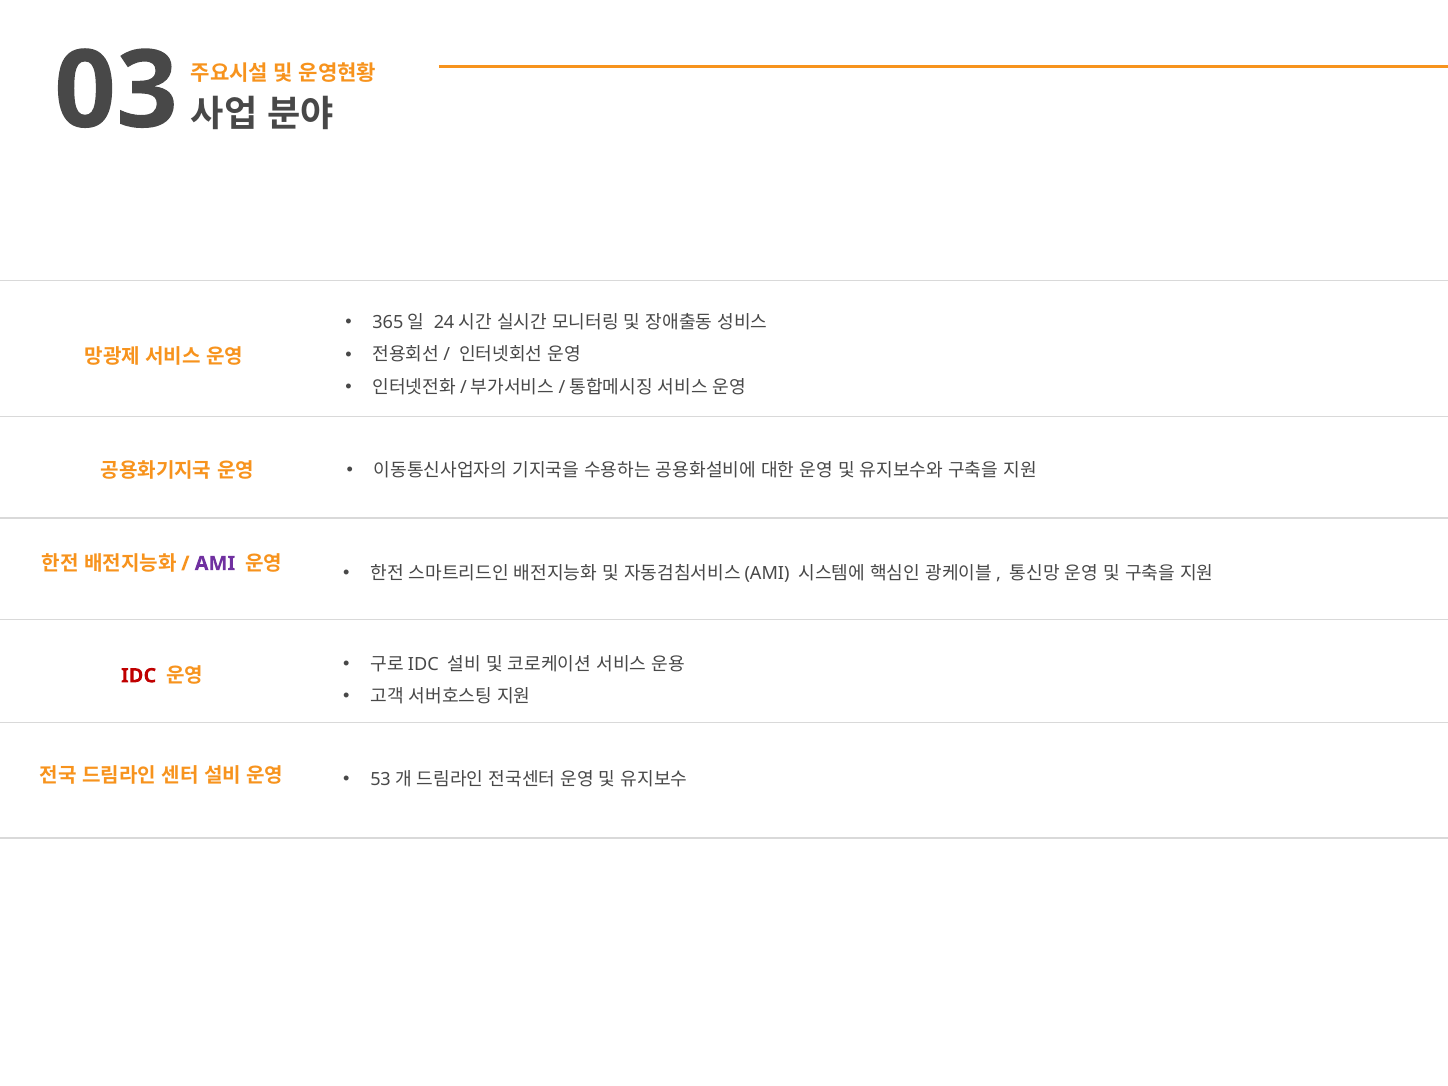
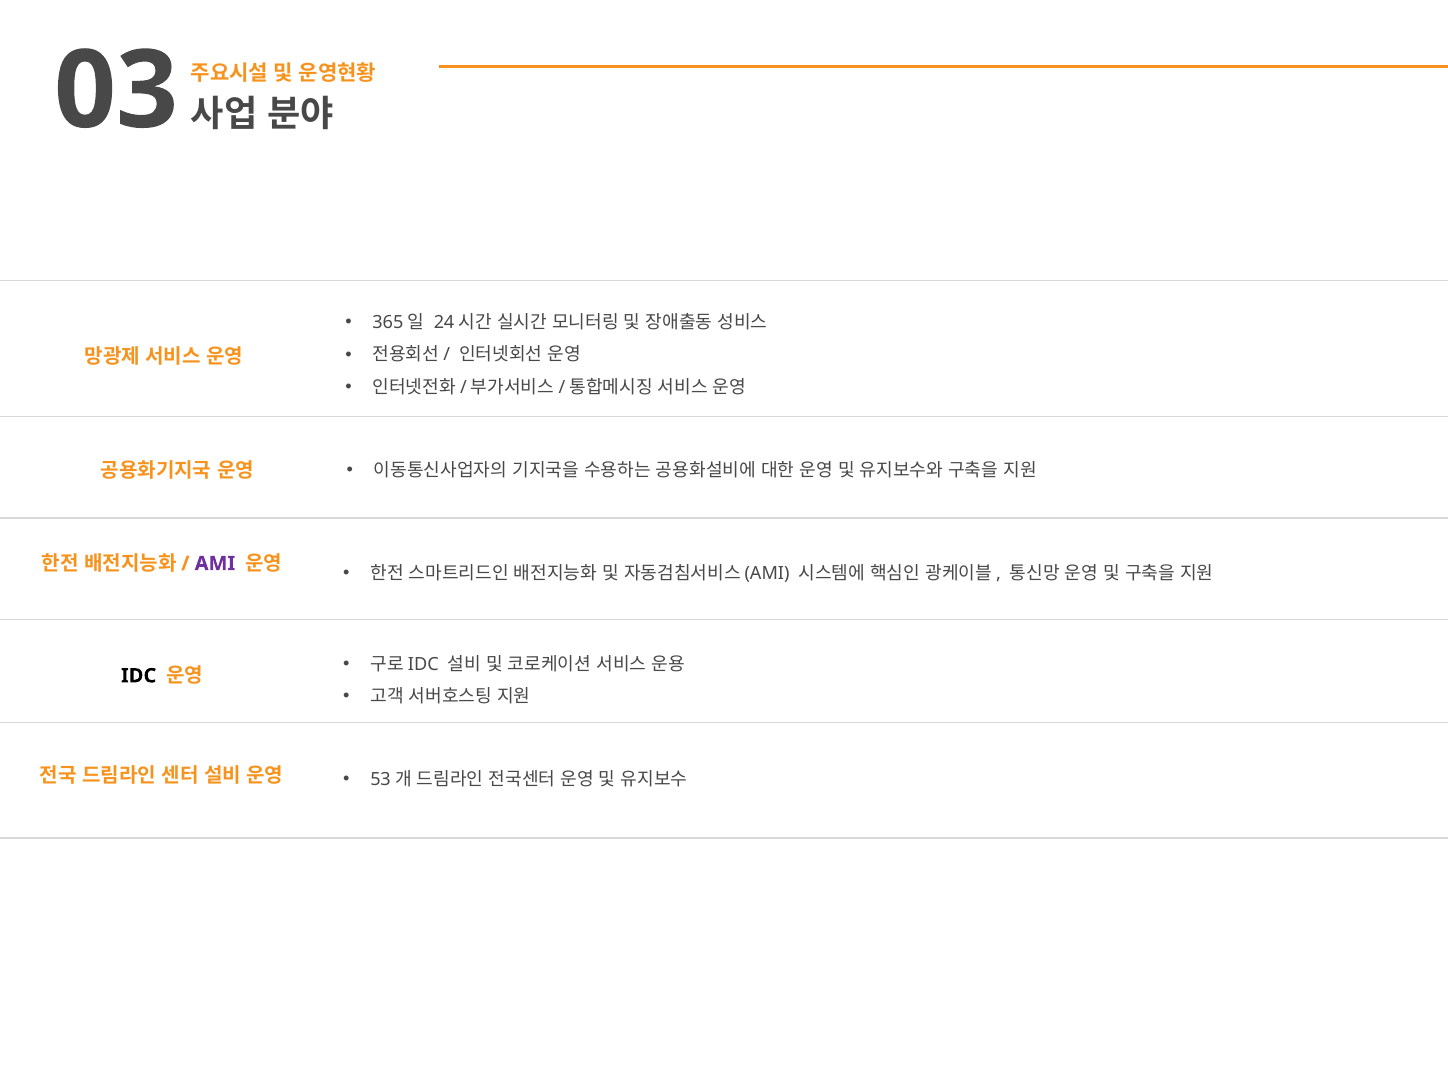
IDC colour: red -> black (139, 676)
